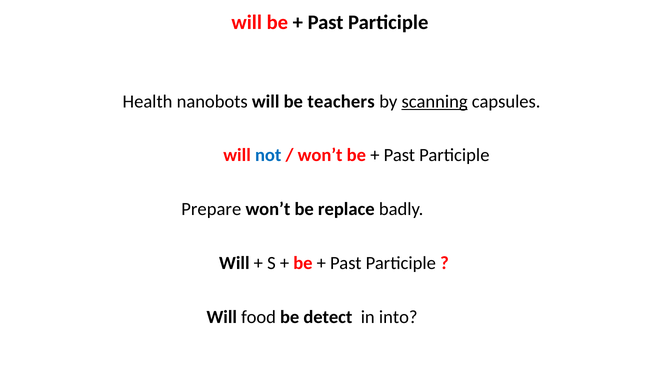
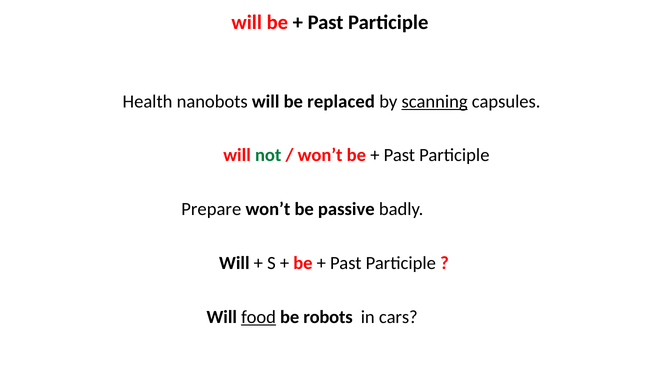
teachers: teachers -> replaced (341, 102)
not colour: blue -> green (268, 155)
replace: replace -> passive (346, 209)
food underline: none -> present (259, 317)
detect: detect -> robots (328, 317)
into: into -> cars (398, 317)
